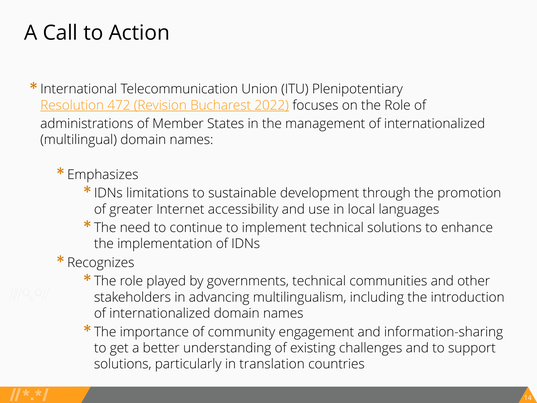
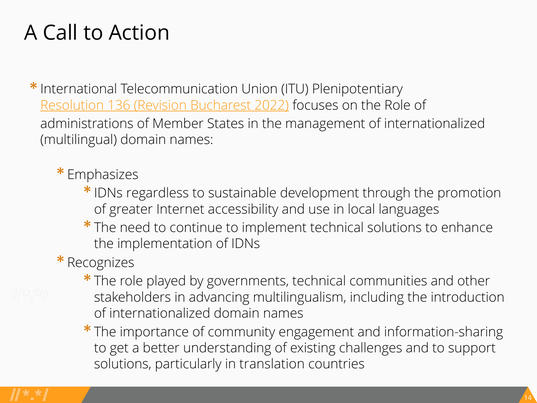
472: 472 -> 136 (119, 105)
limitations: limitations -> regardless (158, 193)
